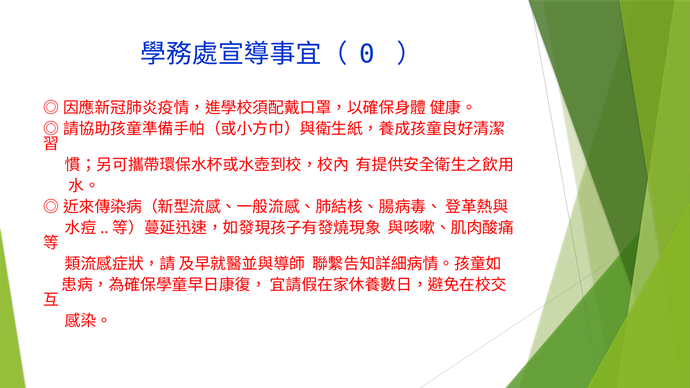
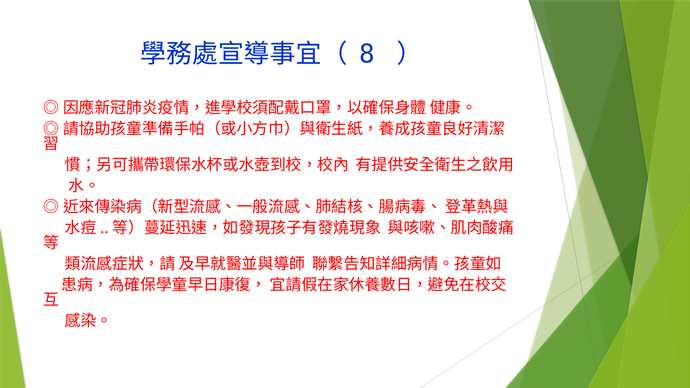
0: 0 -> 8 (367, 54)
